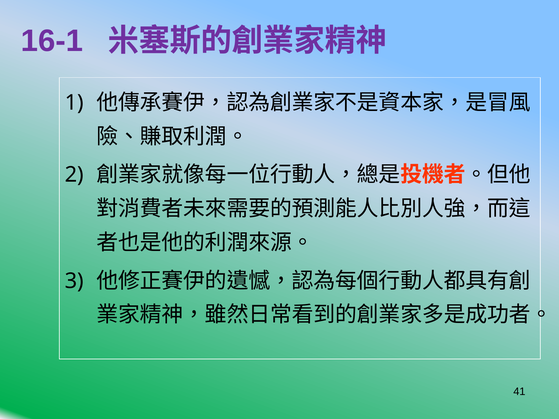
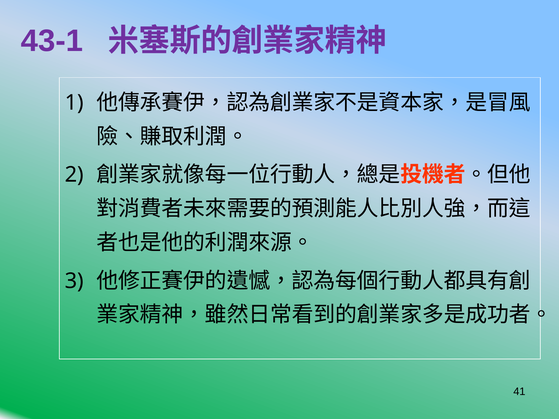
16-1: 16-1 -> 43-1 (52, 41)
